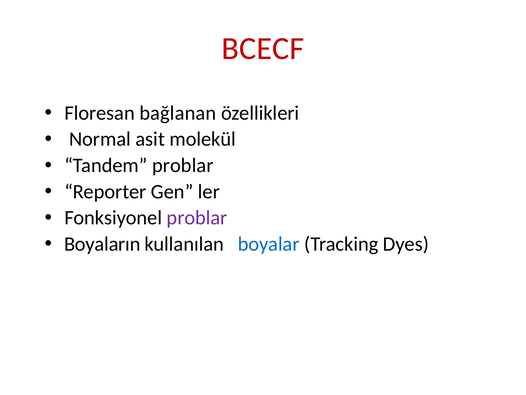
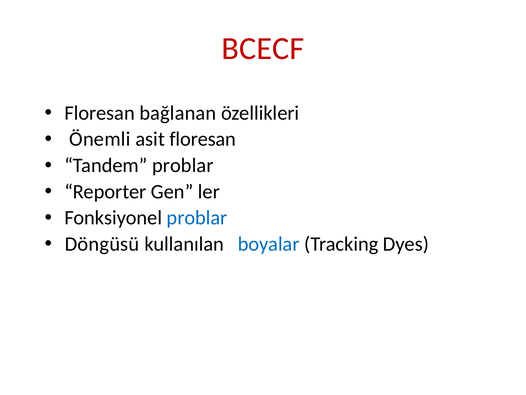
Normal: Normal -> Önemli (100, 139)
asit molekül: molekül -> floresan (203, 139)
problar colour: purple -> blue (197, 218)
Boyaların: Boyaların -> Döngüsü (102, 244)
